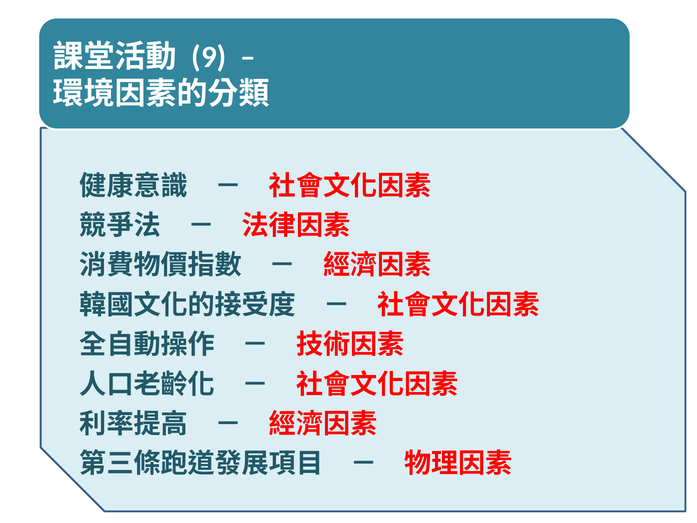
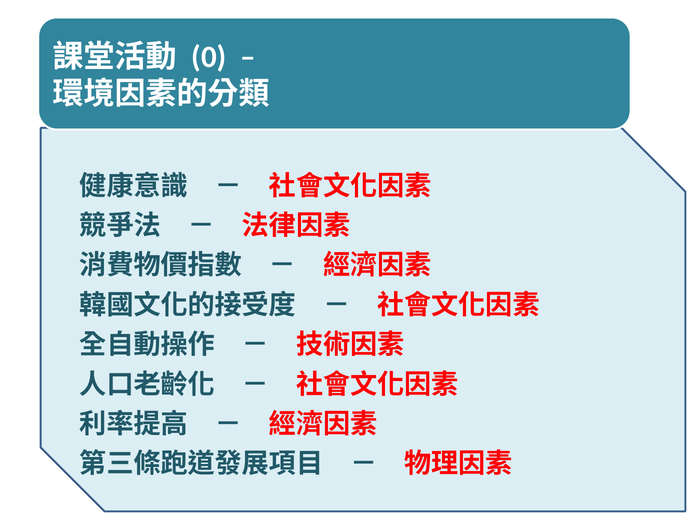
9: 9 -> 0 (209, 57)
